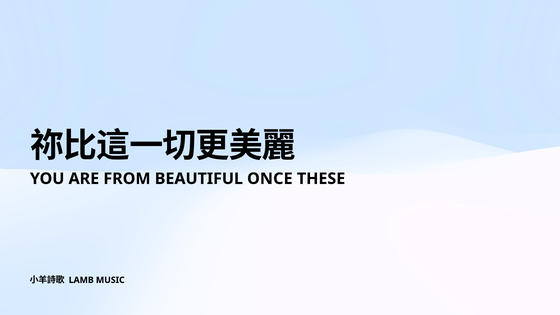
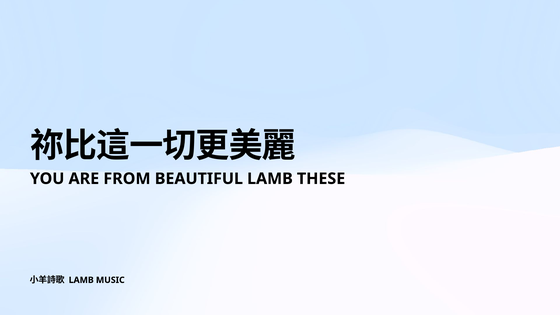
BEAUTIFUL ONCE: ONCE -> LAMB (270, 179)
